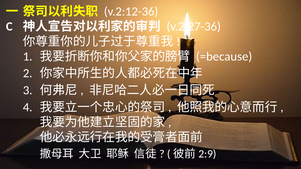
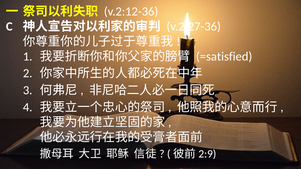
=because: =because -> =satisfied (224, 57)
